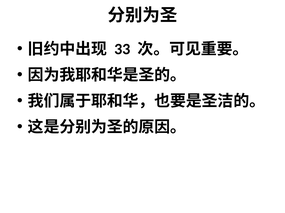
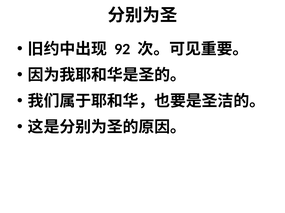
33: 33 -> 92 (122, 49)
